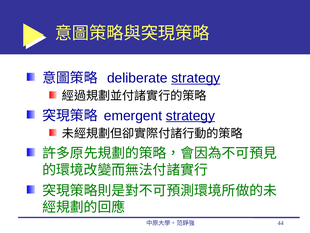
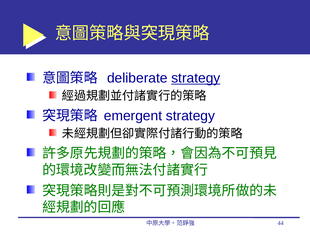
strategy underline: present -> none (190, 116)
